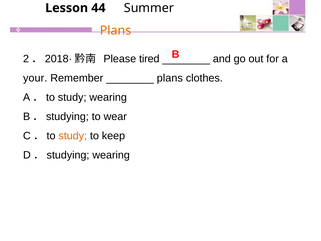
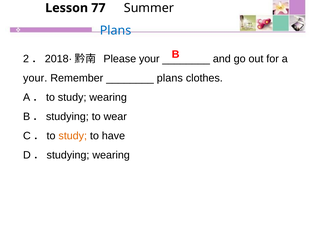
44: 44 -> 77 (98, 8)
Plans colour: orange -> blue (116, 30)
Please tired: tired -> your (149, 59)
keep: keep -> have (113, 136)
